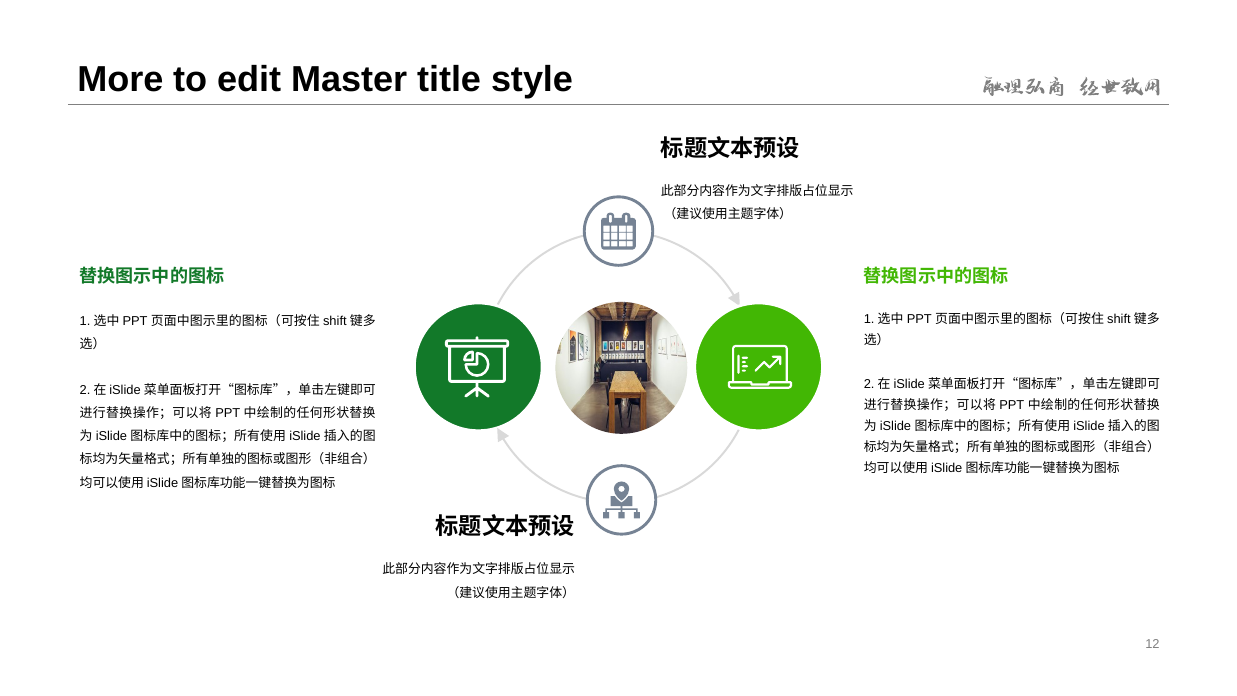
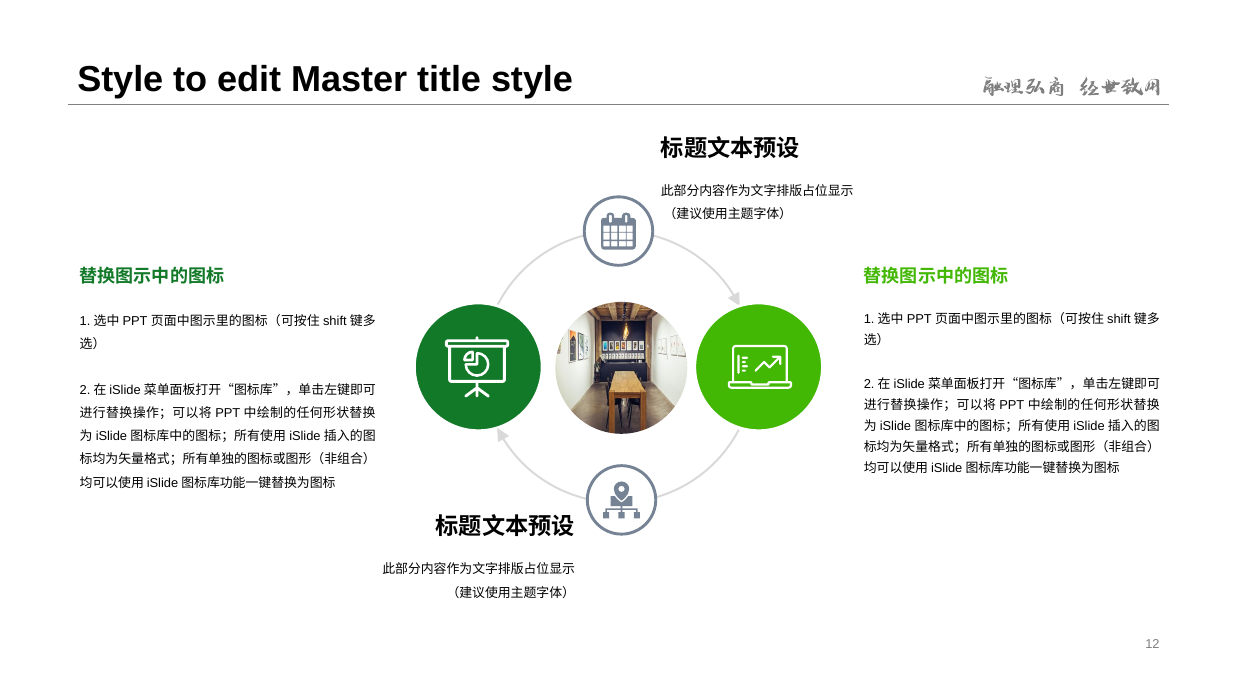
More: More -> Style (120, 80)
